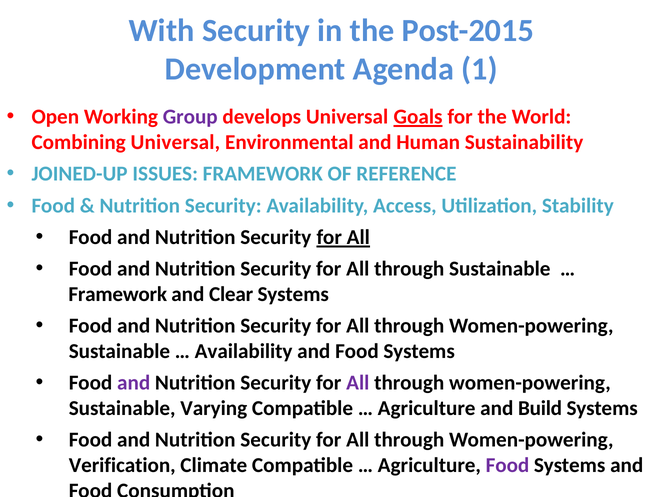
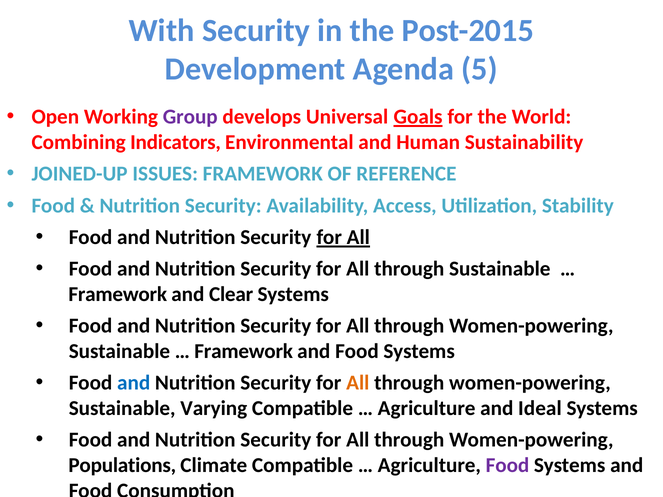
1: 1 -> 5 (480, 69)
Combining Universal: Universal -> Indicators (176, 142)
Availability: Availability -> Framework (244, 351)
and colour: purple -> blue (134, 383)
All colour: purple -> orange (358, 383)
Build: Build -> Ideal (540, 409)
Verification: Verification -> Populations (122, 466)
